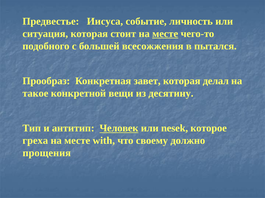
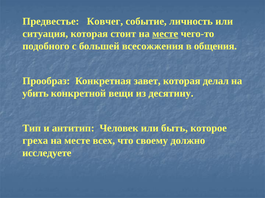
Иисуса: Иисуса -> Ковчег (105, 21)
пытался: пытался -> общения (215, 46)
такое: такое -> убить (35, 94)
Человек underline: present -> none (119, 129)
nesek: nesek -> быть (174, 129)
with: with -> всех (104, 141)
прощения: прощения -> исследуете (47, 153)
